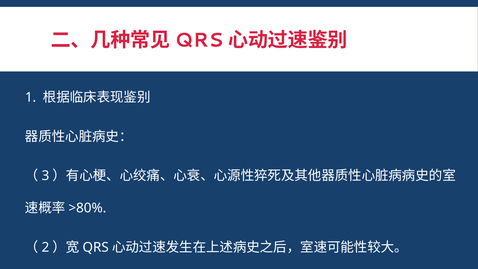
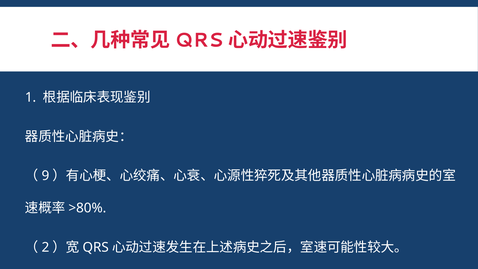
3: 3 -> 9 (45, 176)
